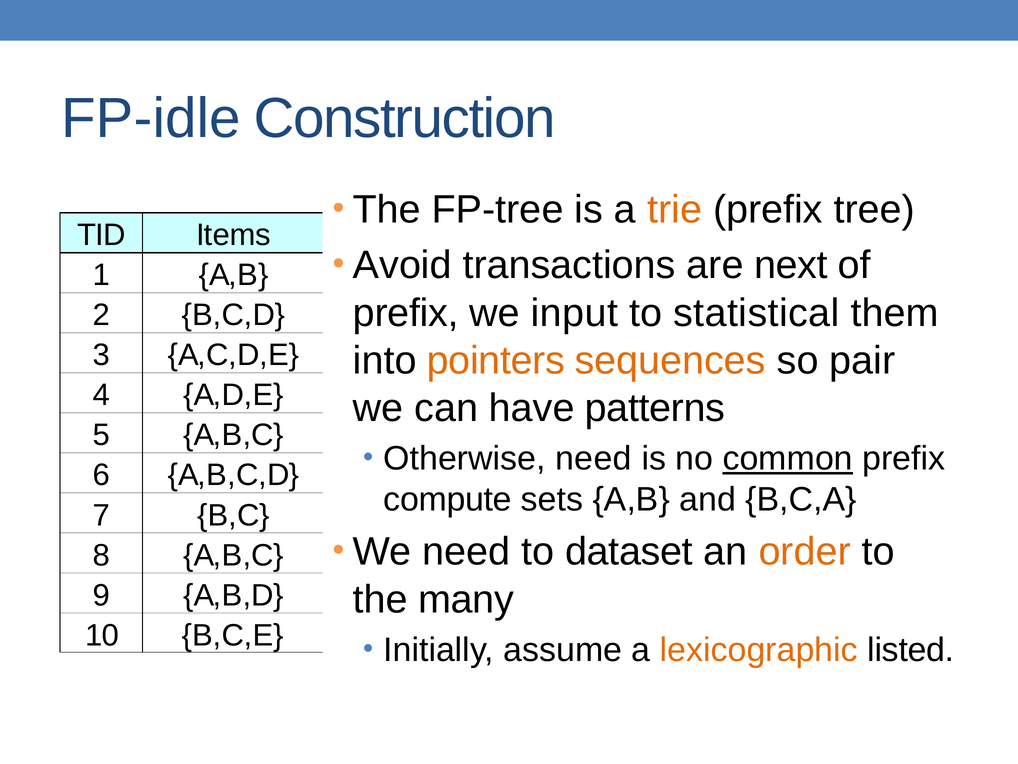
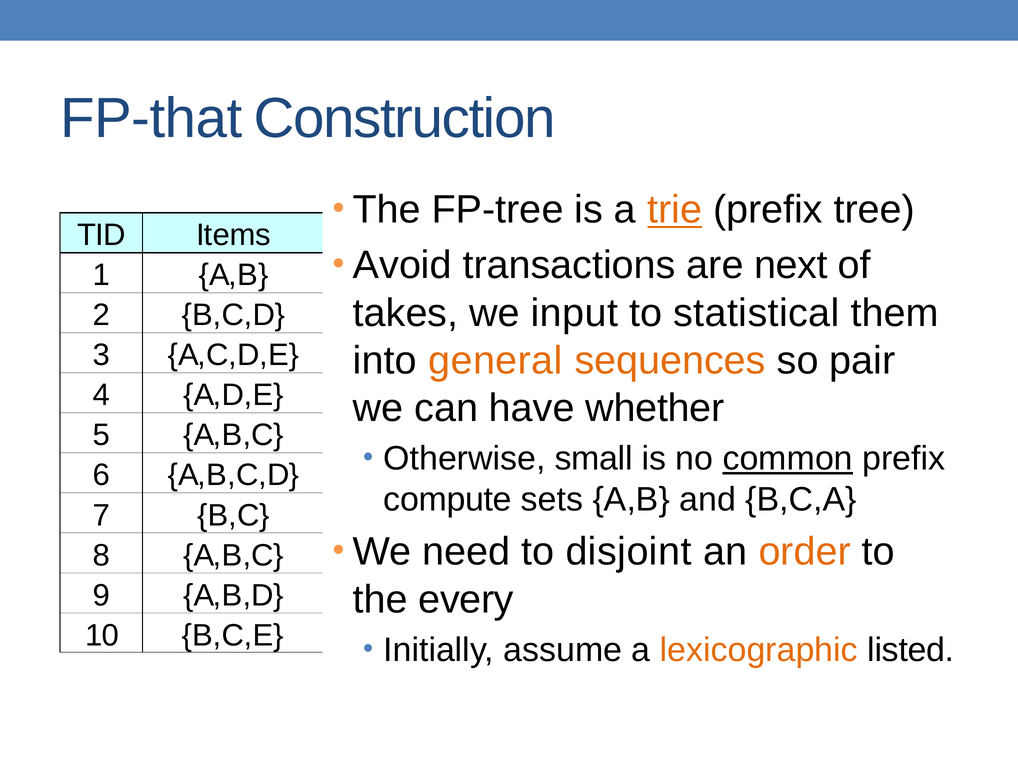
FP-idle: FP-idle -> FP-that (151, 118)
trie underline: none -> present (675, 210)
prefix: prefix -> takes (406, 313)
pointers: pointers -> general (495, 360)
patterns: patterns -> whether (655, 408)
Otherwise need: need -> small (594, 458)
dataset: dataset -> disjoint (629, 552)
many: many -> every (466, 599)
